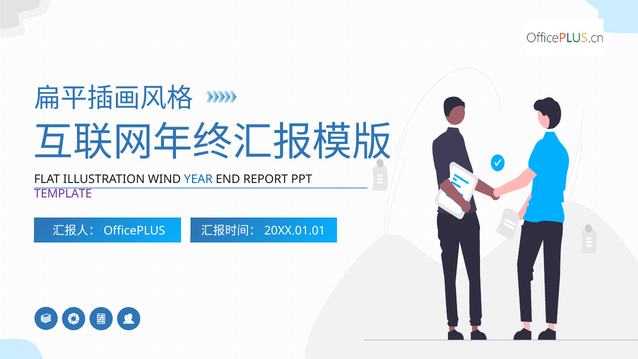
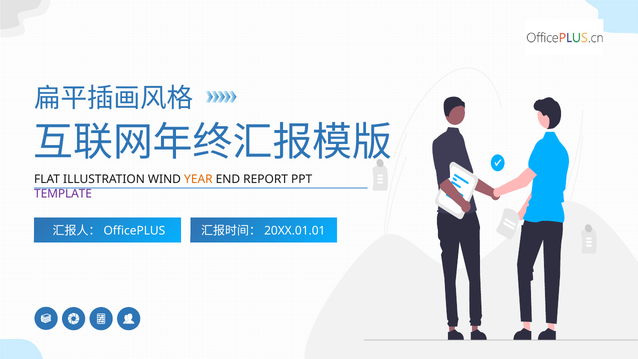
YEAR colour: blue -> orange (198, 179)
